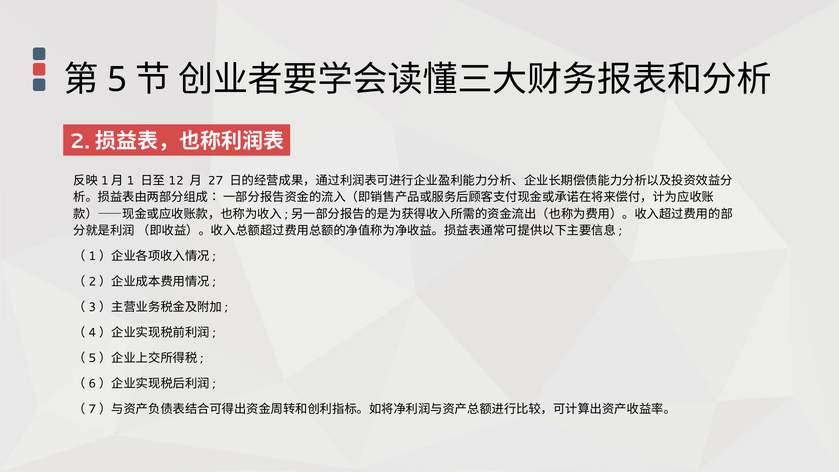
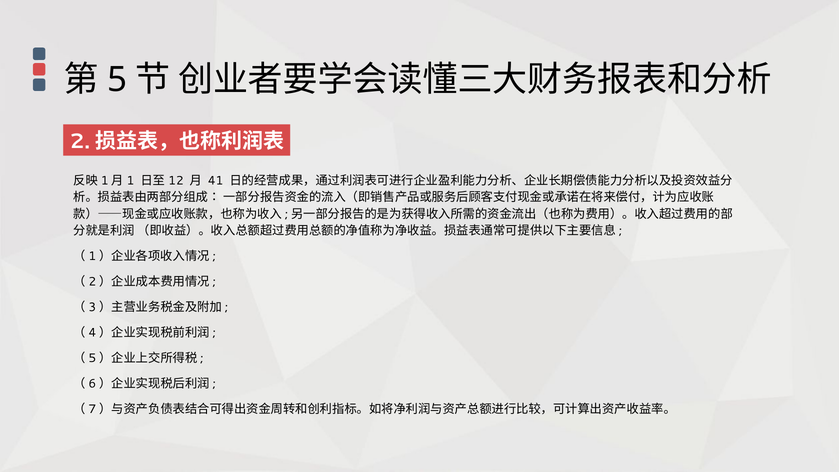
27: 27 -> 41 (216, 180)
